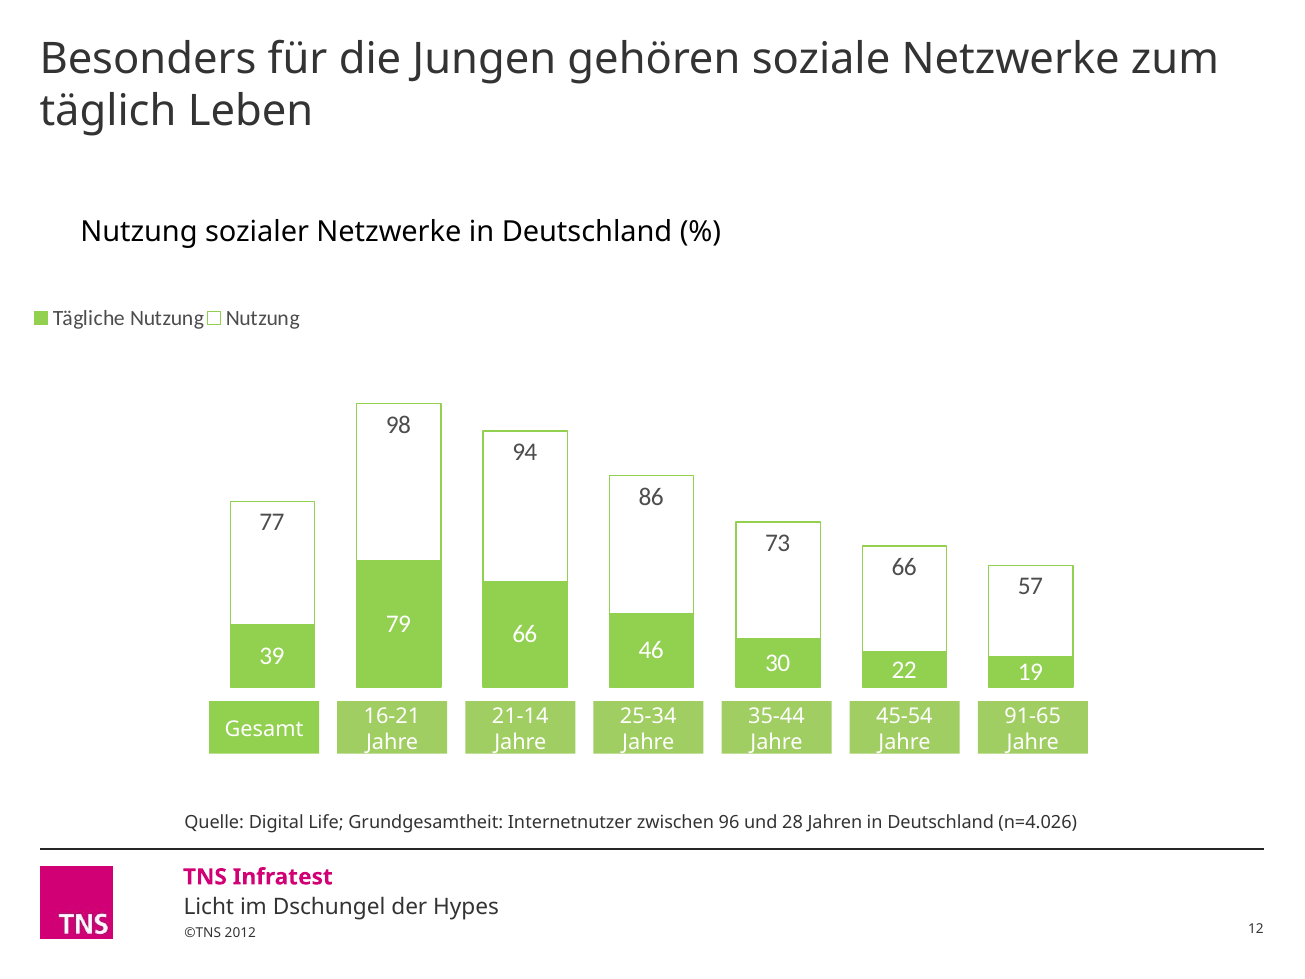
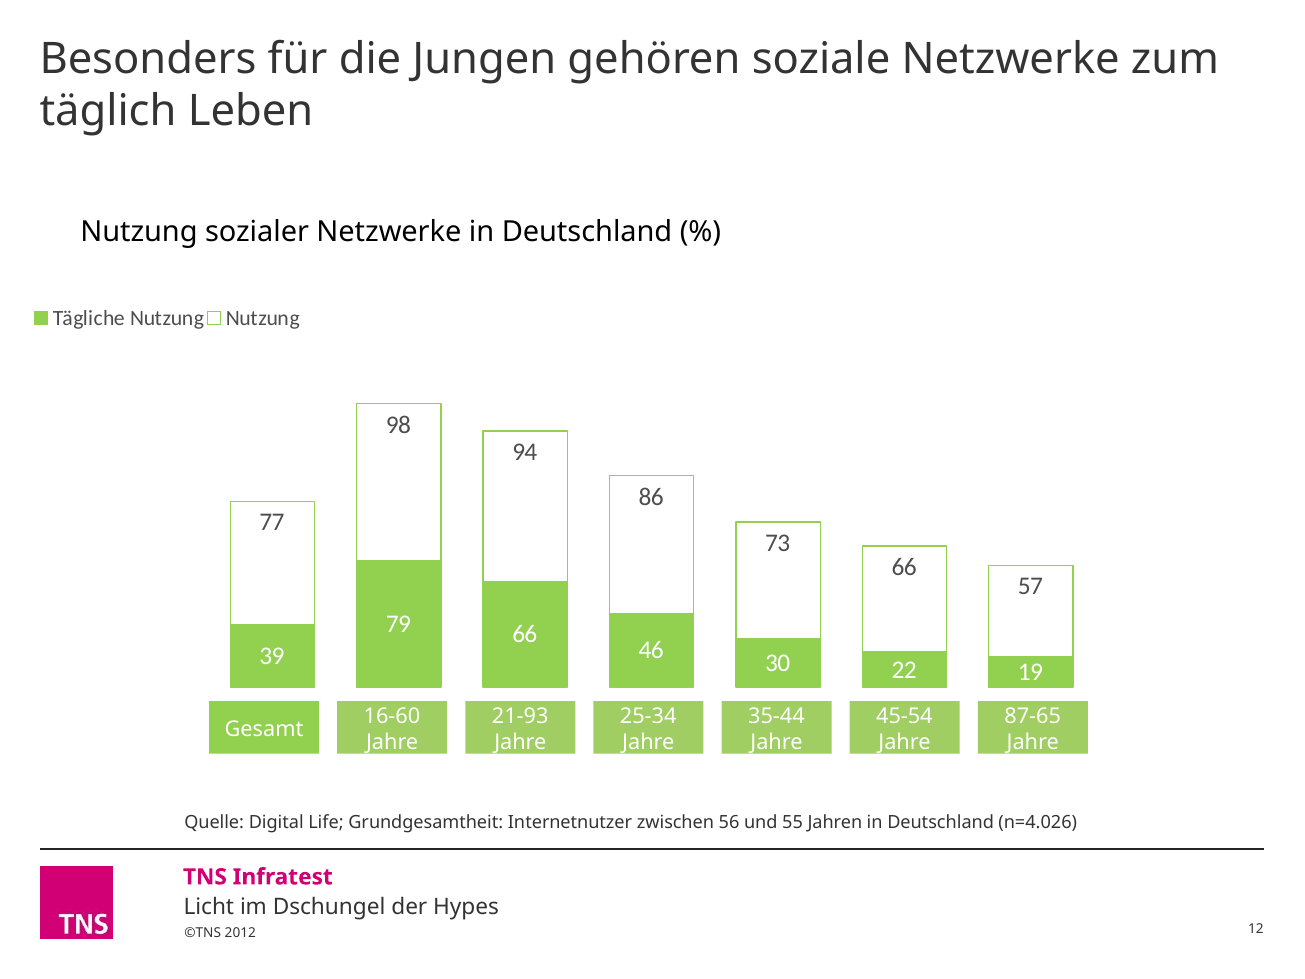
16-21: 16-21 -> 16-60 (392, 716)
21-14: 21-14 -> 21-93 (520, 716)
91-65: 91-65 -> 87-65 (1033, 716)
96: 96 -> 56 (729, 823)
28: 28 -> 55 (792, 823)
